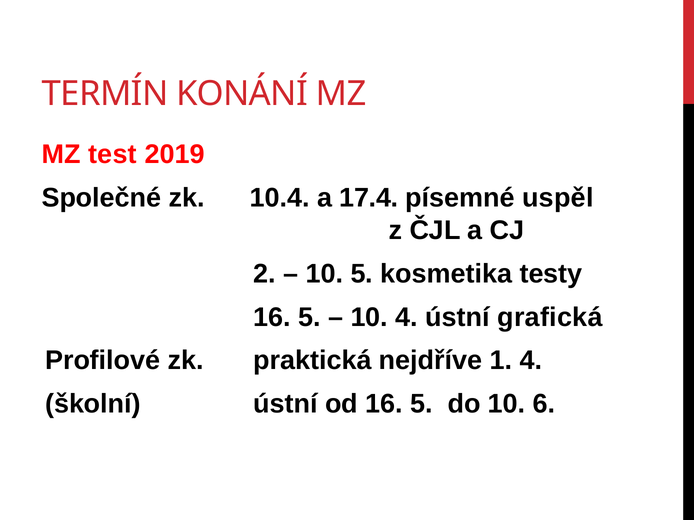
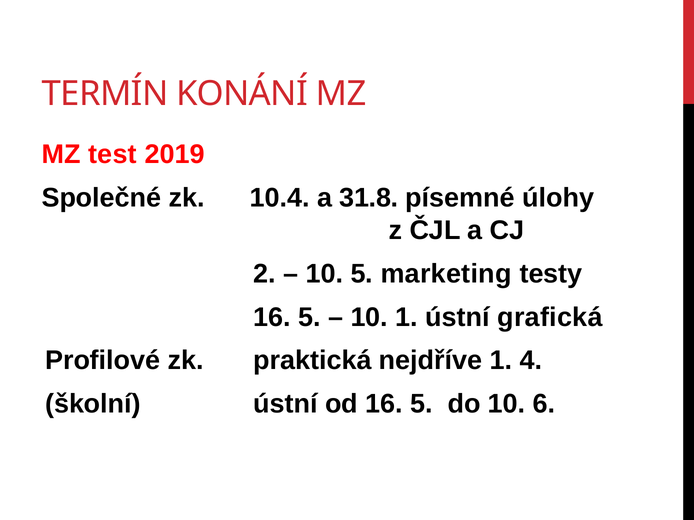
17.4: 17.4 -> 31.8 (369, 198)
uspěl: uspěl -> úlohy (558, 198)
kosmetika: kosmetika -> marketing (446, 274)
10 4: 4 -> 1 (407, 317)
